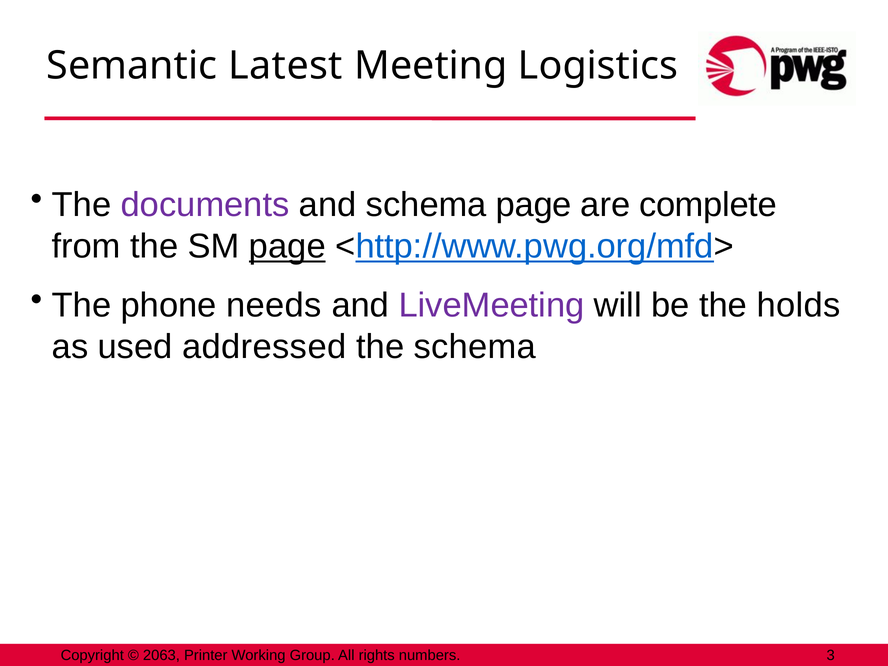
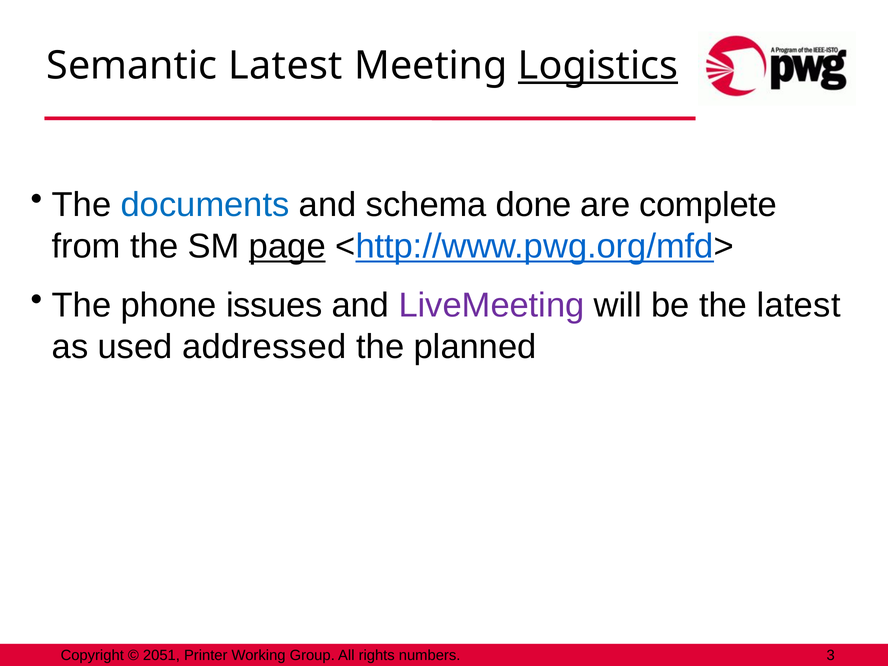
Logistics underline: none -> present (598, 66)
documents colour: purple -> blue (205, 205)
schema page: page -> done (534, 205)
needs: needs -> issues (274, 305)
the holds: holds -> latest (799, 305)
the schema: schema -> planned (475, 347)
2063: 2063 -> 2051 (161, 655)
